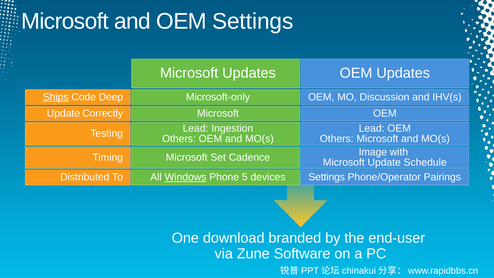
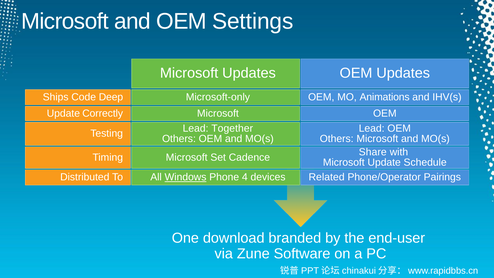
Ships underline: present -> none (56, 97)
Discussion: Discussion -> Animations (385, 97)
Ingestion: Ingestion -> Together (232, 128)
Image: Image -> Share (373, 152)
5: 5 -> 4 (245, 177)
Settings: Settings -> Related (327, 177)
